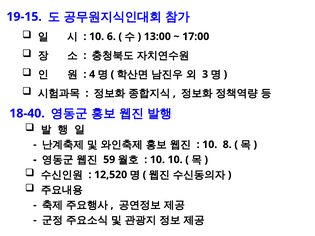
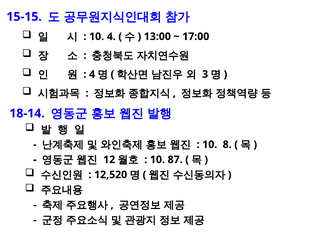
19-15: 19-15 -> 15-15 (24, 17)
10 6: 6 -> 4 (111, 37)
18-40: 18-40 -> 18-14 (27, 113)
59: 59 -> 12 (109, 160)
10 10: 10 -> 87 (175, 160)
